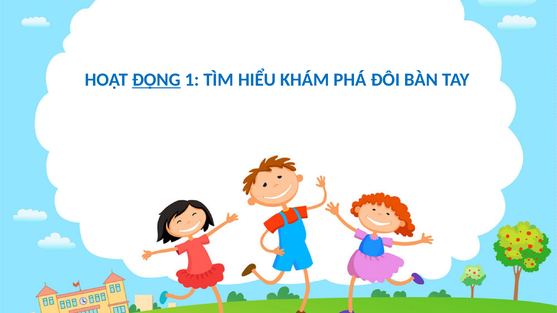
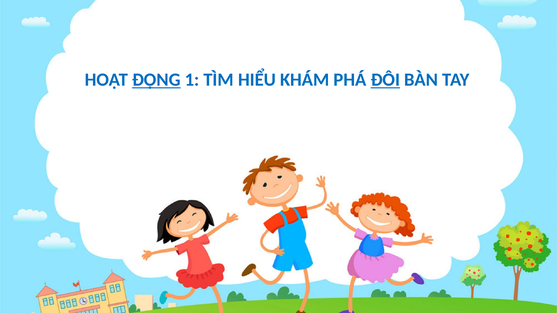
ĐÔI underline: none -> present (385, 80)
